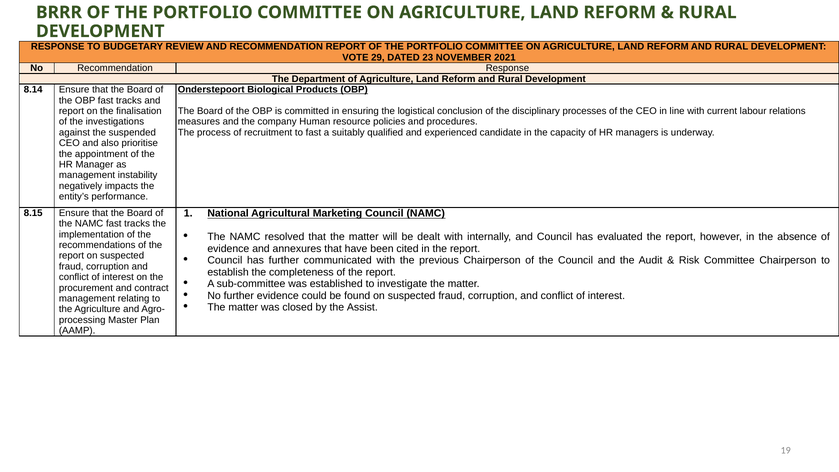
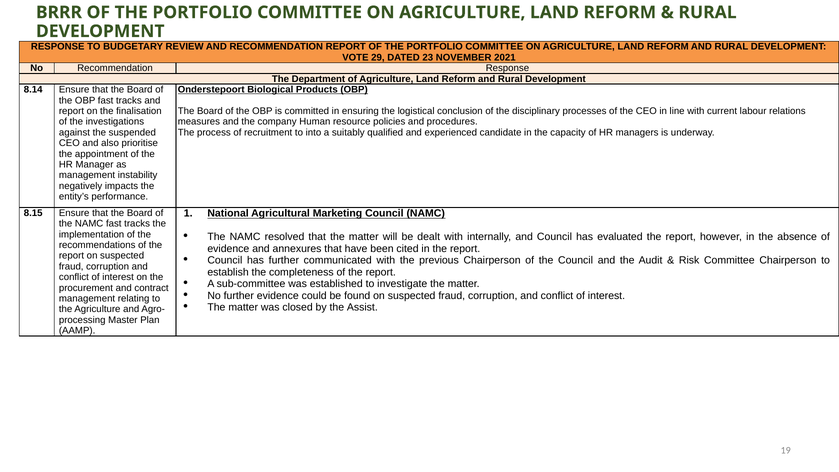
to fast: fast -> into (313, 132)
